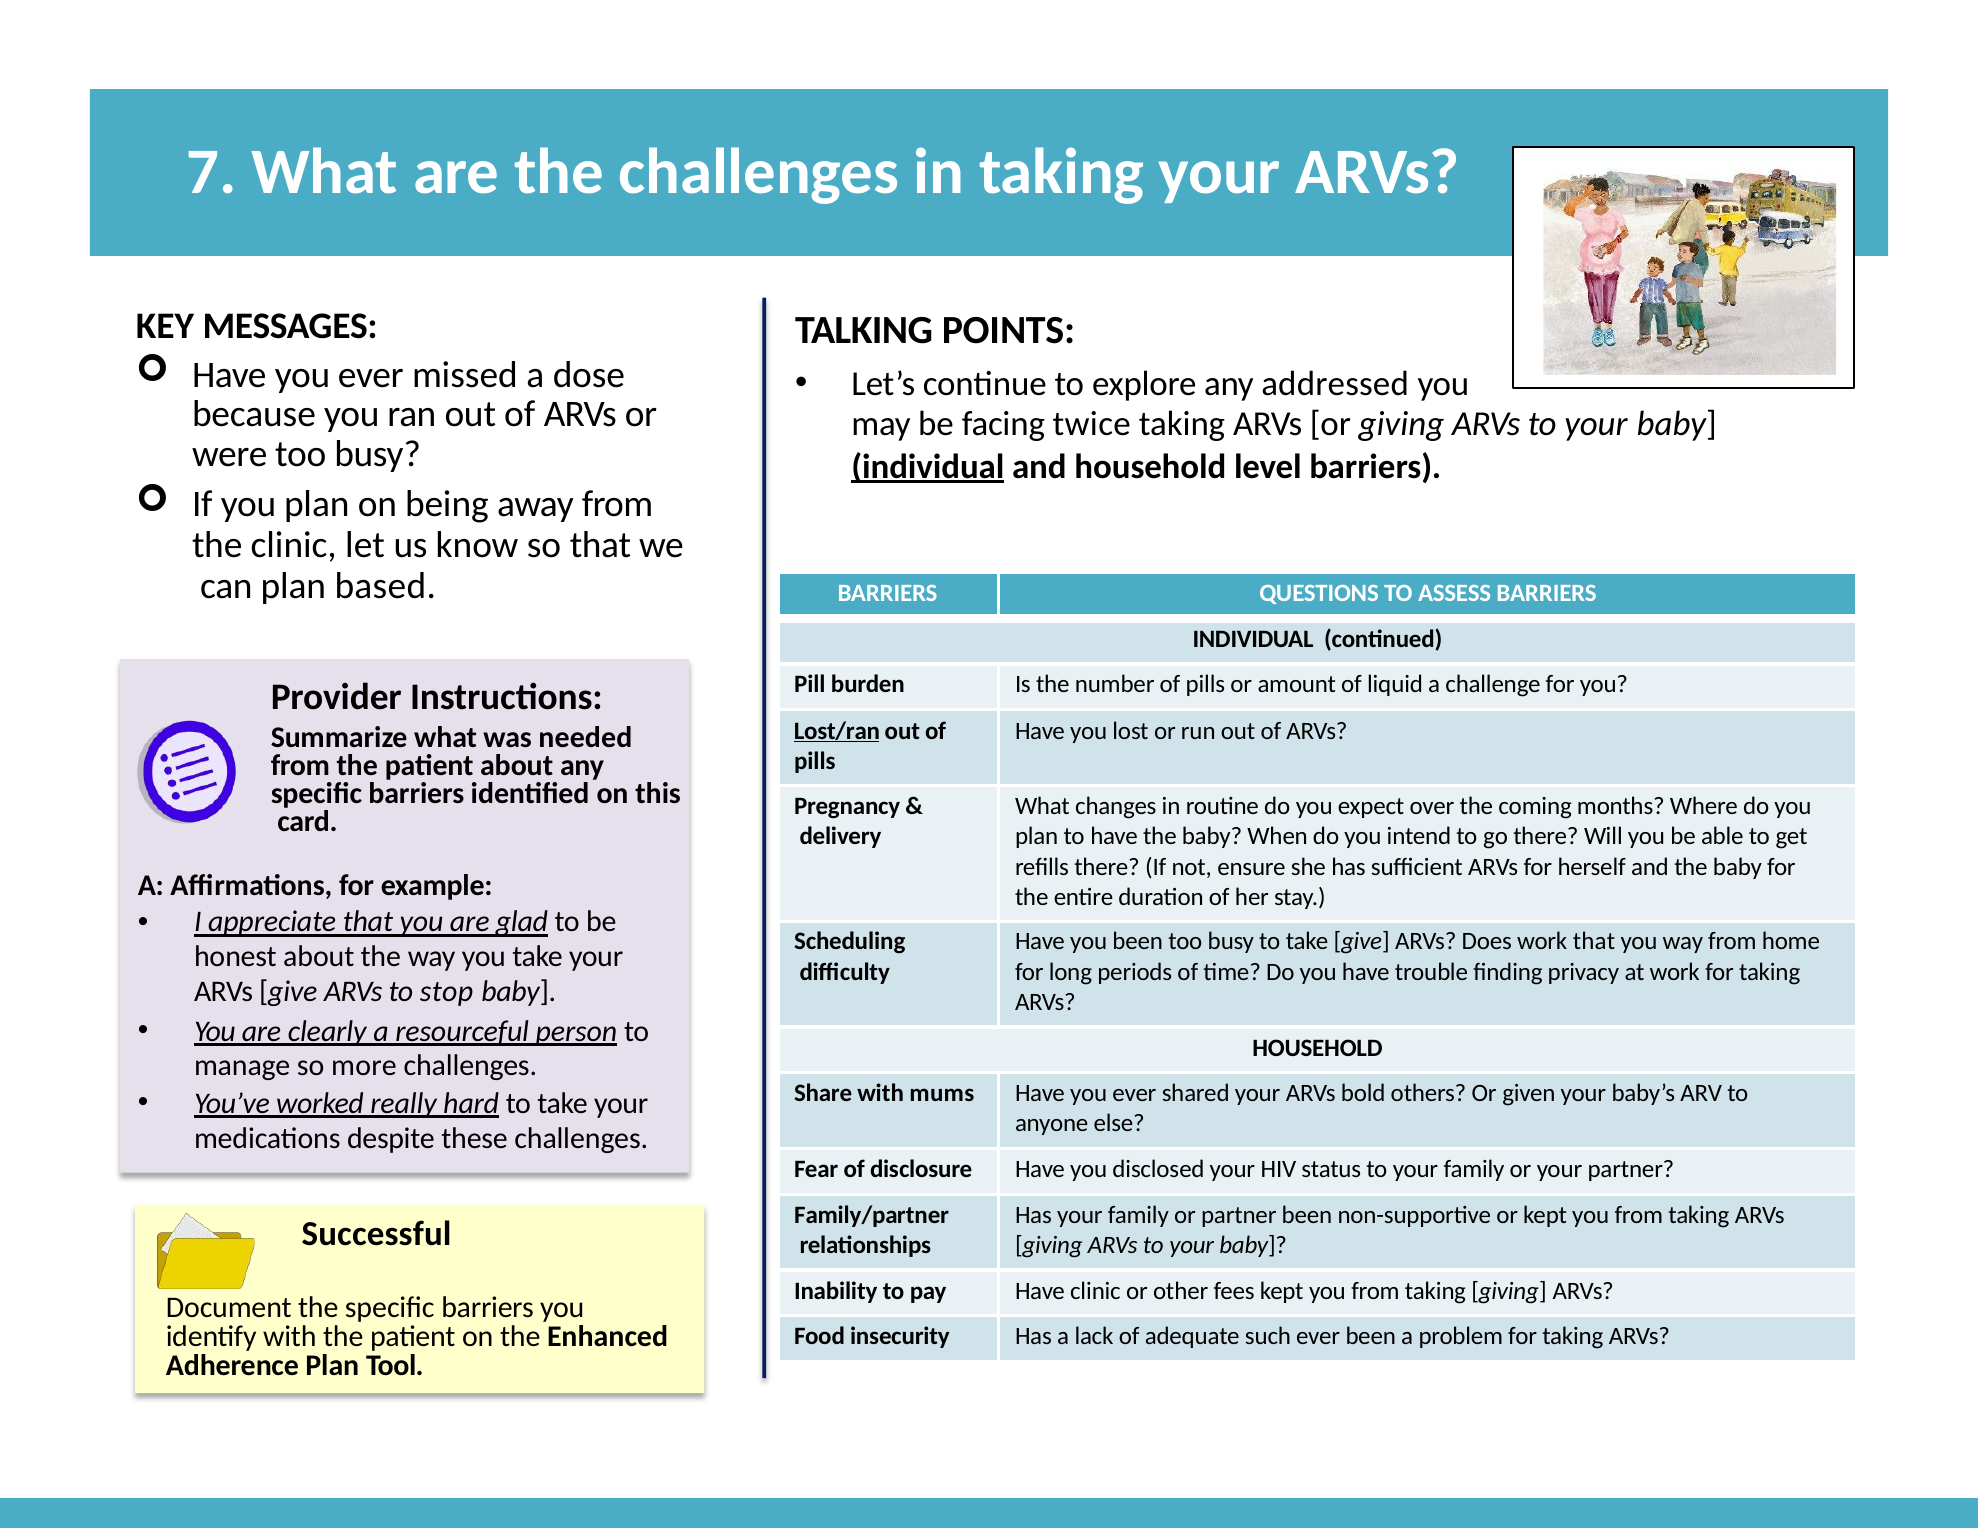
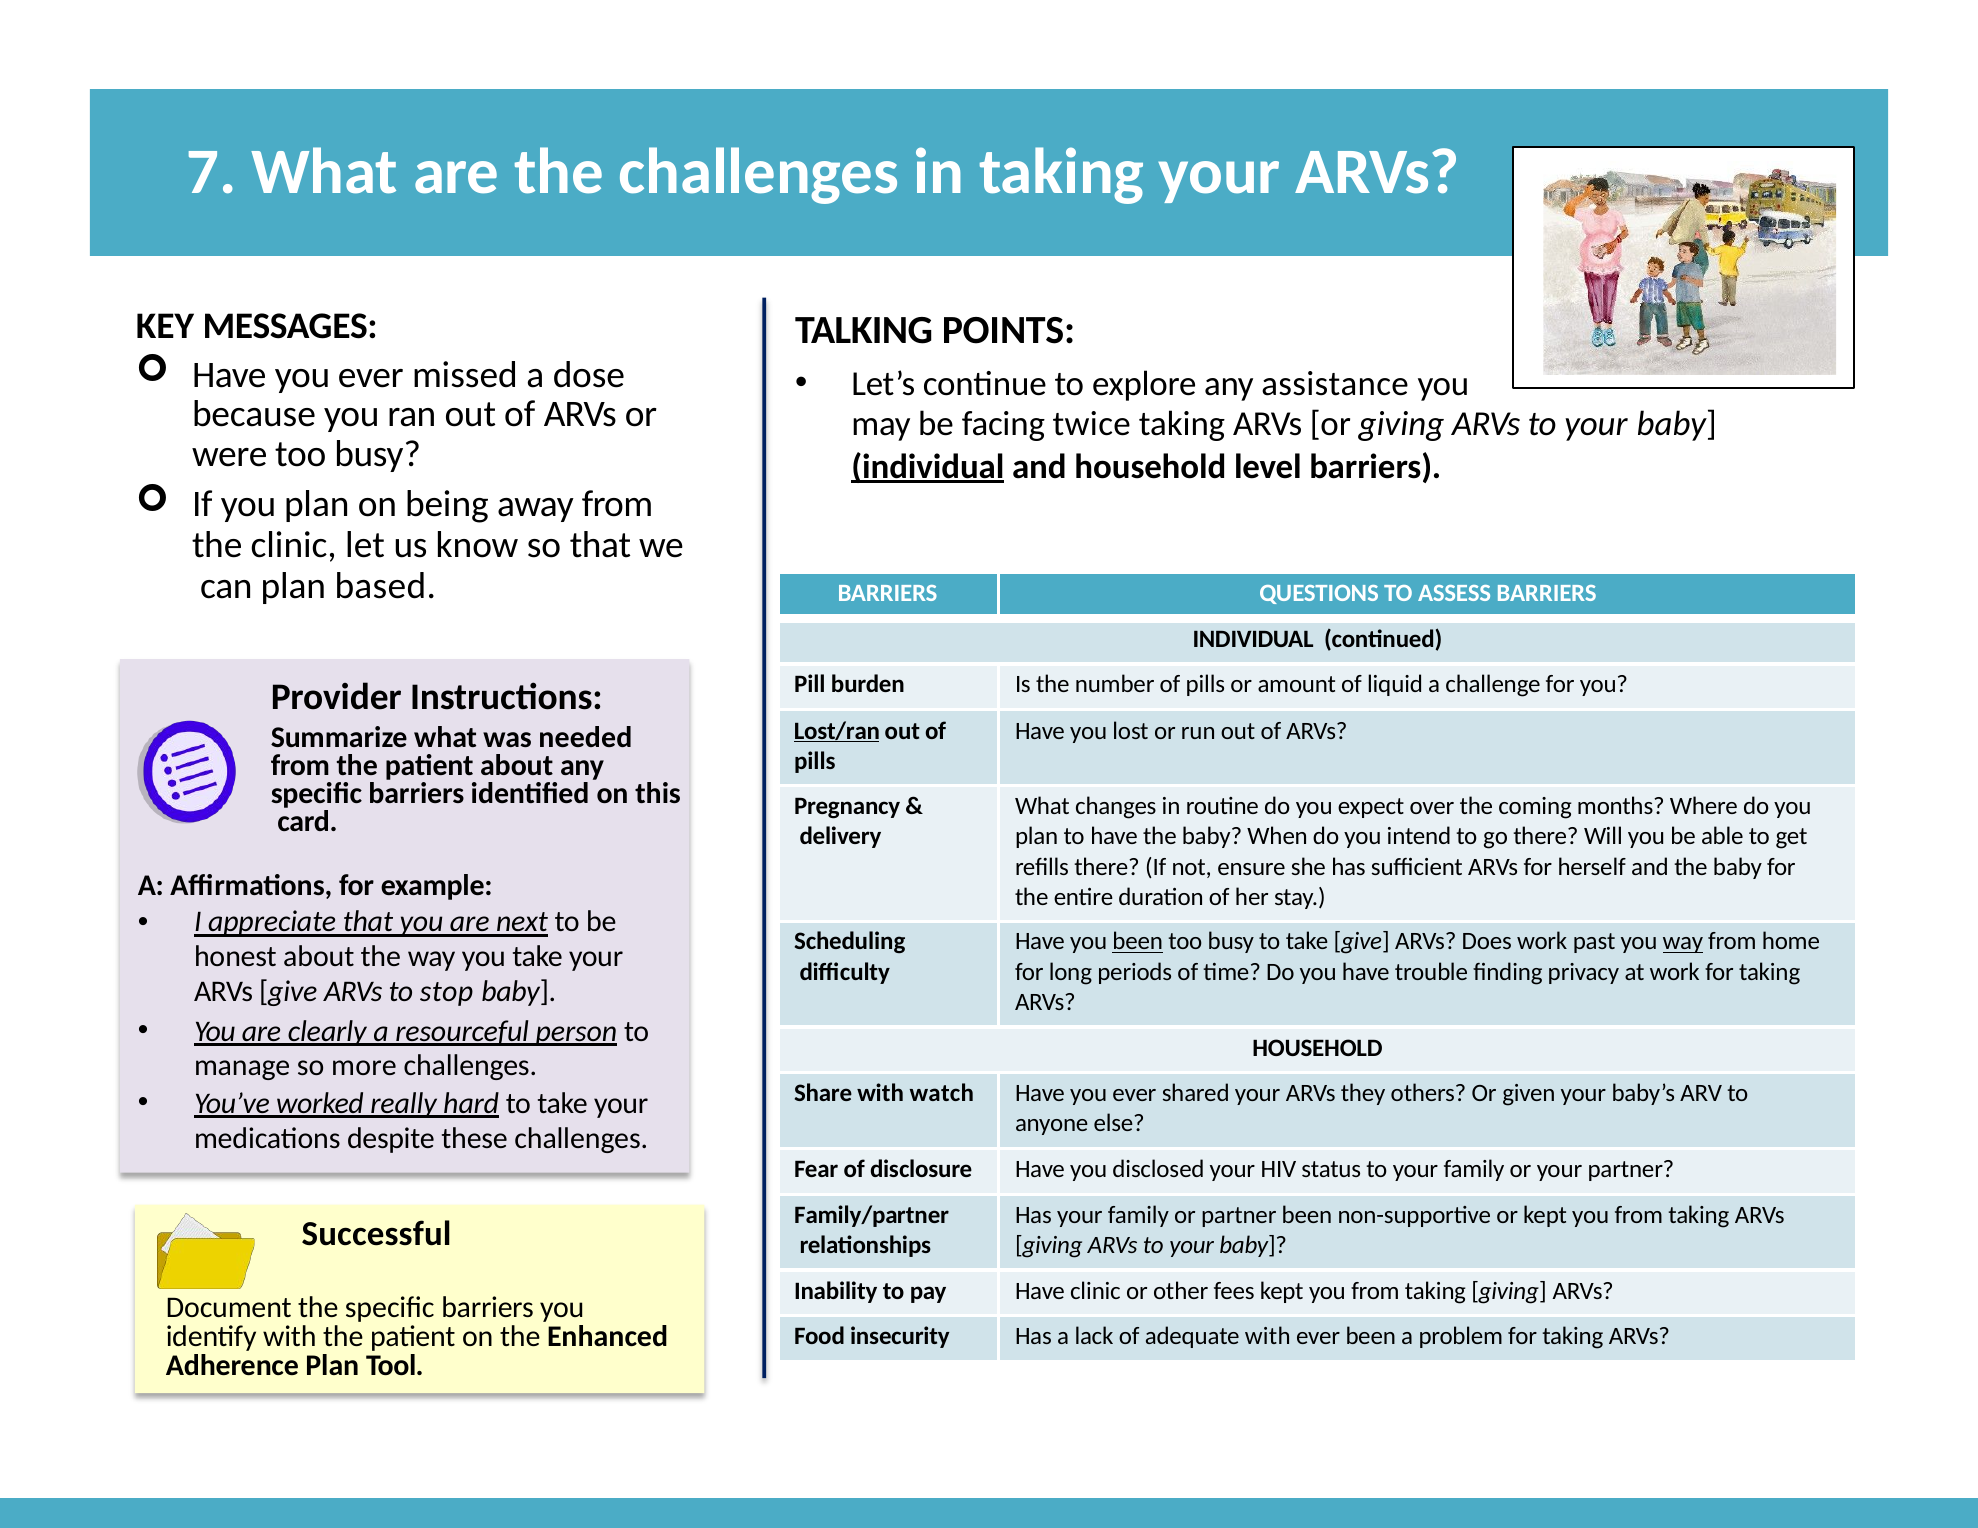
addressed: addressed -> assistance (1335, 384)
glad: glad -> next (522, 922)
been underline: none -> present (1138, 942)
work that: that -> past (1594, 942)
way underline: none -> present (1683, 942)
mums: mums -> watch (942, 1094)
bold: bold -> they (1363, 1094)
adequate such: such -> with (1268, 1337)
